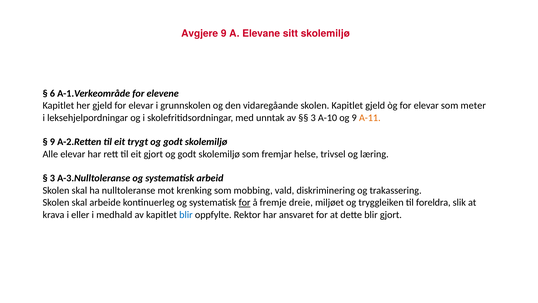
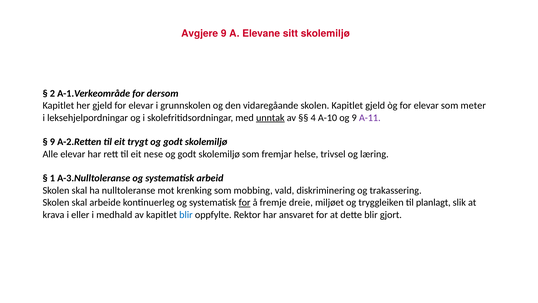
6: 6 -> 2 (52, 93)
elevene: elevene -> dersom (163, 93)
unntak underline: none -> present (270, 118)
3: 3 -> 4 (313, 118)
A-11 colour: orange -> purple (370, 118)
eit gjort: gjort -> nese (153, 154)
3: 3 -> 1 (52, 178)
foreldra: foreldra -> planlagt (433, 202)
